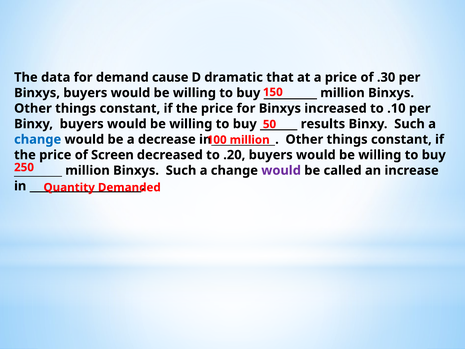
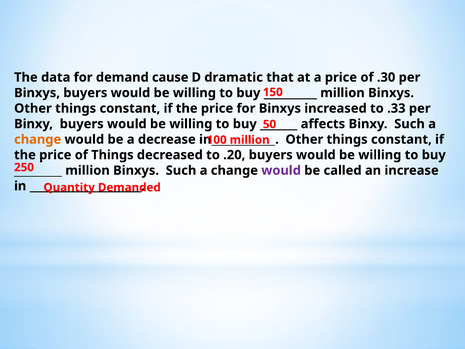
.10: .10 -> .33 (396, 108)
results: results -> affects (323, 124)
change colour: blue -> orange (38, 139)
of Screen: Screen -> Things (112, 155)
